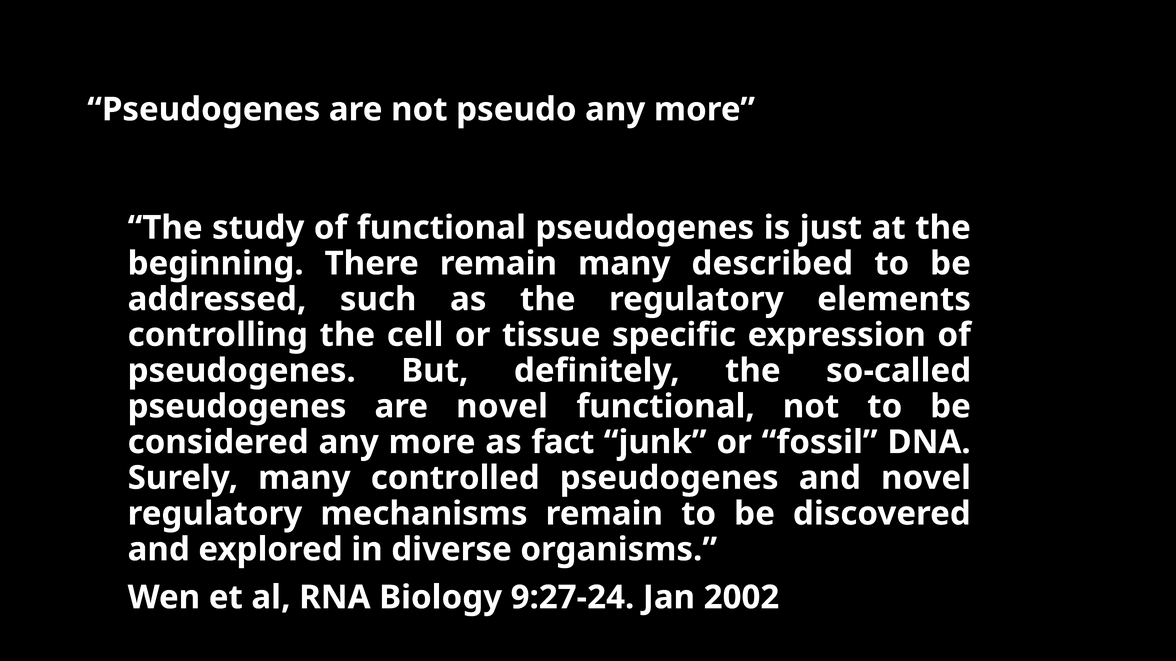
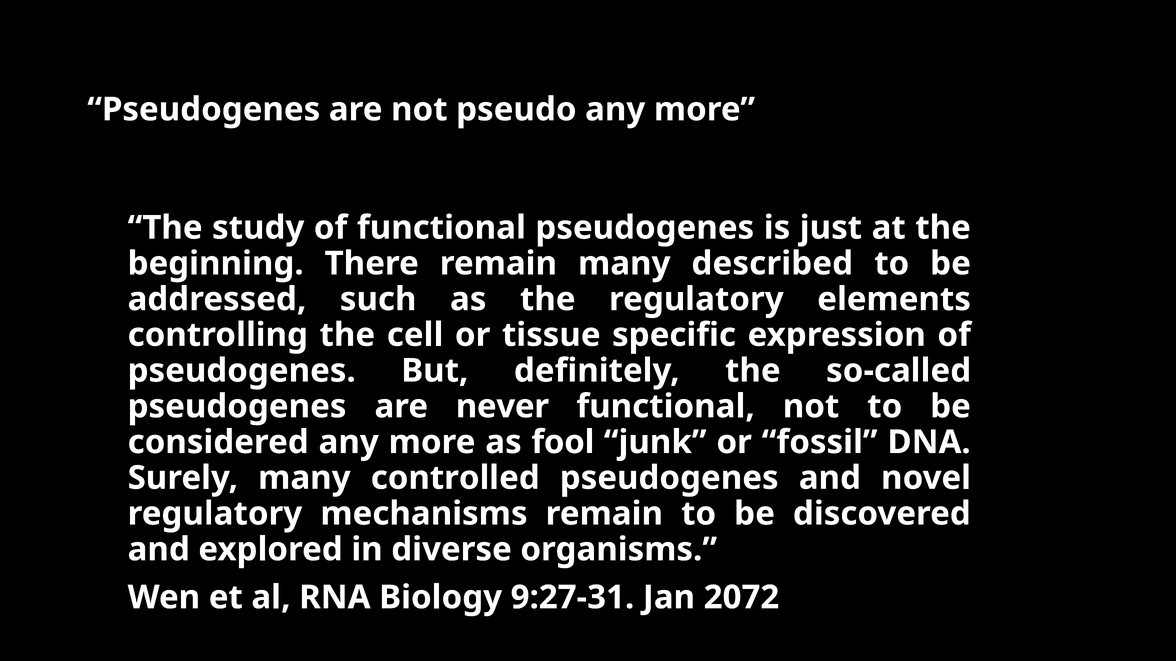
are novel: novel -> never (502, 407)
fact: fact -> fool (563, 443)
9:27-24: 9:27-24 -> 9:27-31 (572, 598)
2002: 2002 -> 2072 (741, 598)
